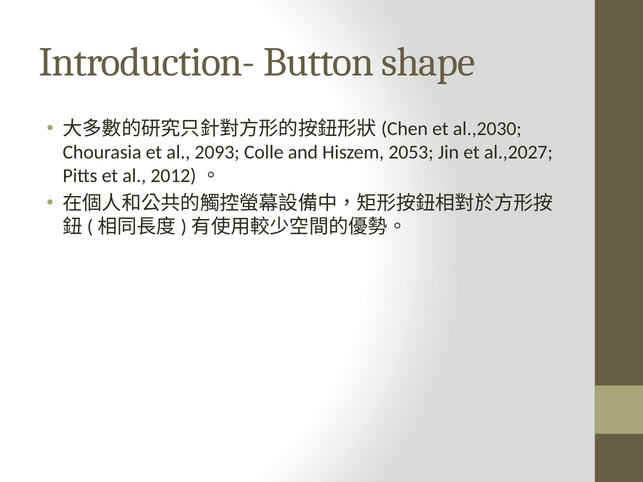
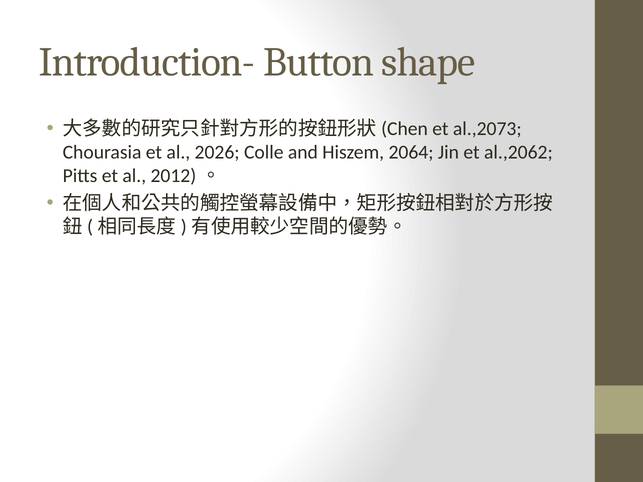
al.,2030: al.,2030 -> al.,2073 (487, 129)
2093: 2093 -> 2026 (217, 152)
2053: 2053 -> 2064 (411, 152)
al.,2027: al.,2027 -> al.,2062 (518, 152)
